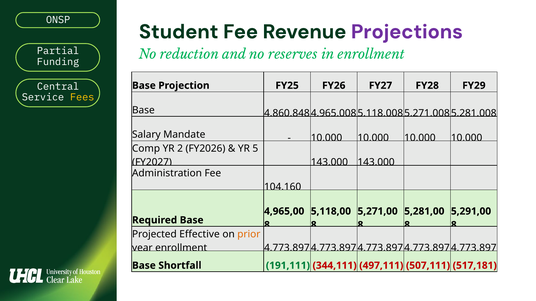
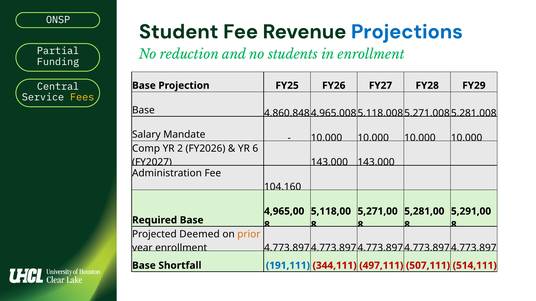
Projections colour: purple -> blue (407, 32)
reserves: reserves -> students (293, 55)
5: 5 -> 6 (255, 149)
Effective: Effective -> Deemed (199, 235)
191,111 colour: green -> blue (288, 266)
517,181: 517,181 -> 514,111 (475, 266)
